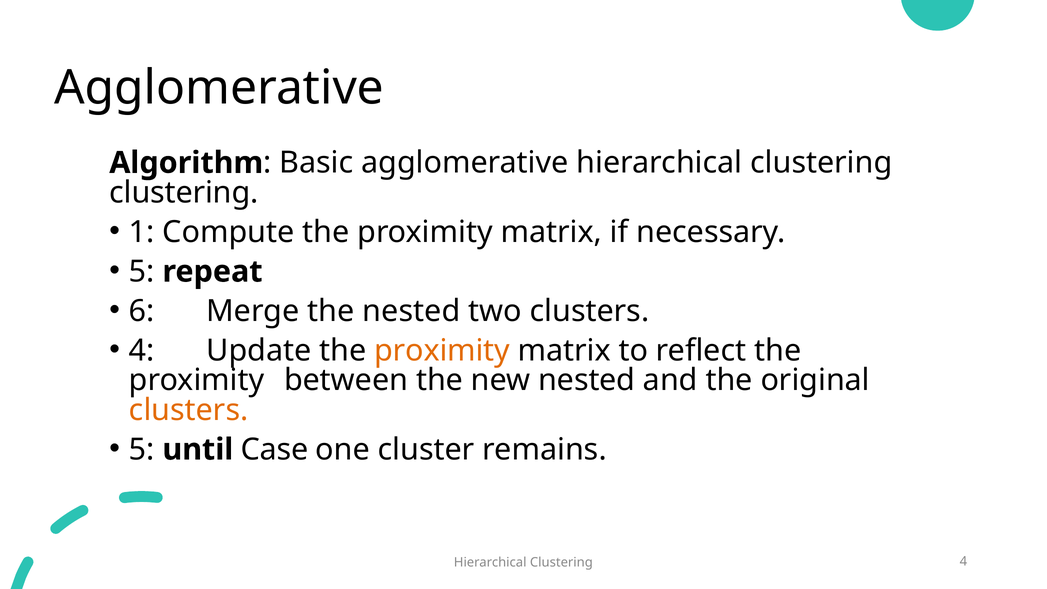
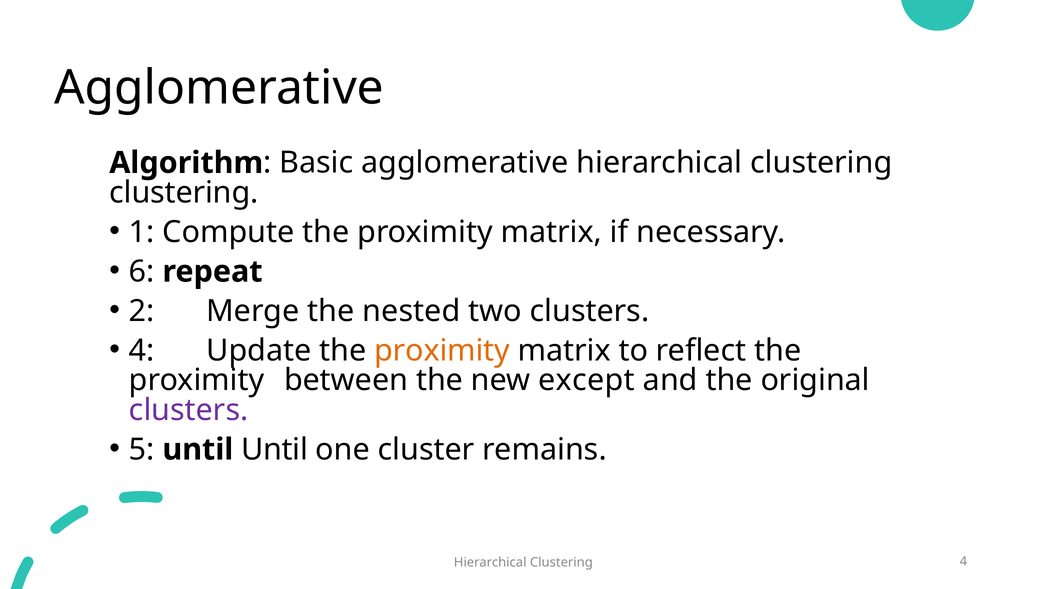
5: 5 -> 6 (142, 272)
6: 6 -> 2 (142, 311)
new nested: nested -> except (587, 380)
clusters colour: orange -> purple (189, 410)
until Case: Case -> Until (275, 449)
